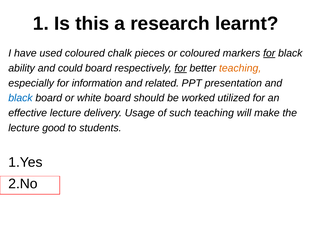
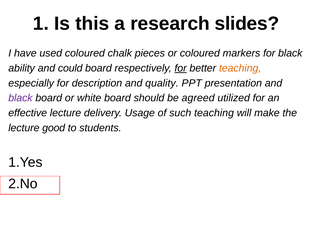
learnt: learnt -> slides (247, 24)
for underline: present -> none (269, 53)
information: information -> description (97, 83)
related: related -> quality (162, 83)
black colour: blue -> purple (20, 98)
worked: worked -> agreed (198, 98)
